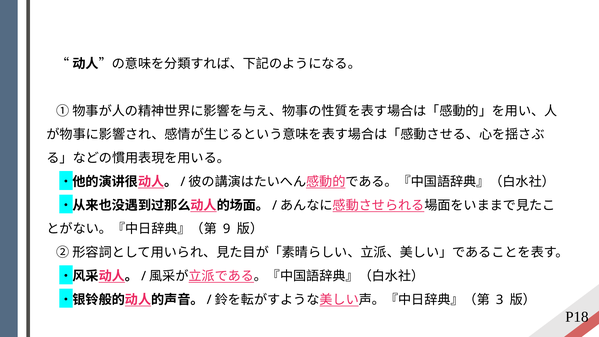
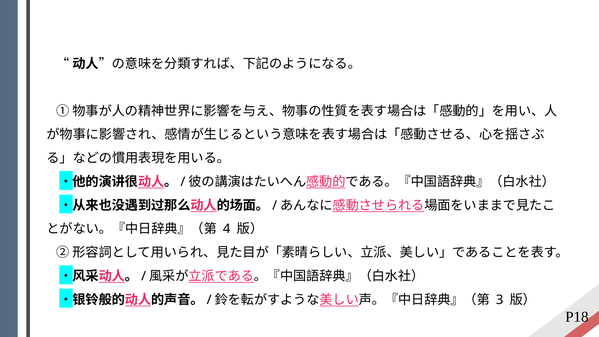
9: 9 -> 4 (227, 229)
